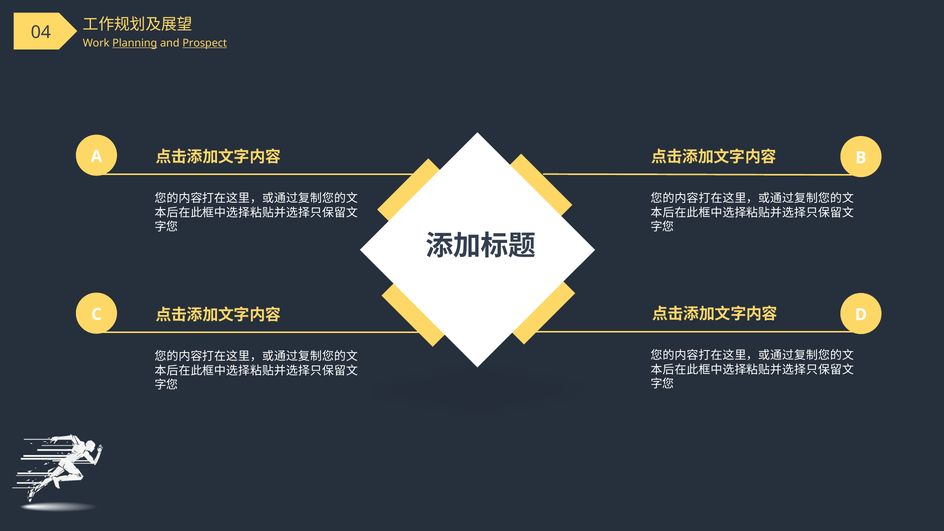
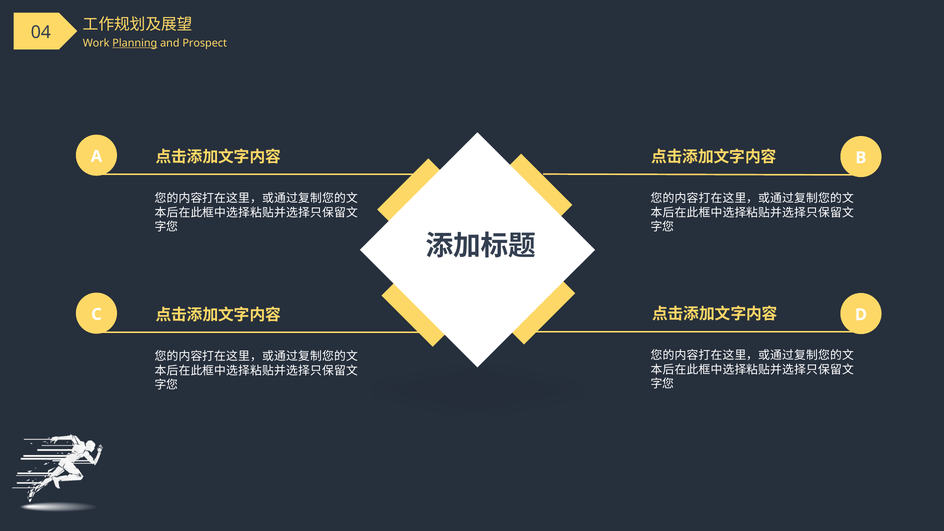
Prospect underline: present -> none (205, 43)
